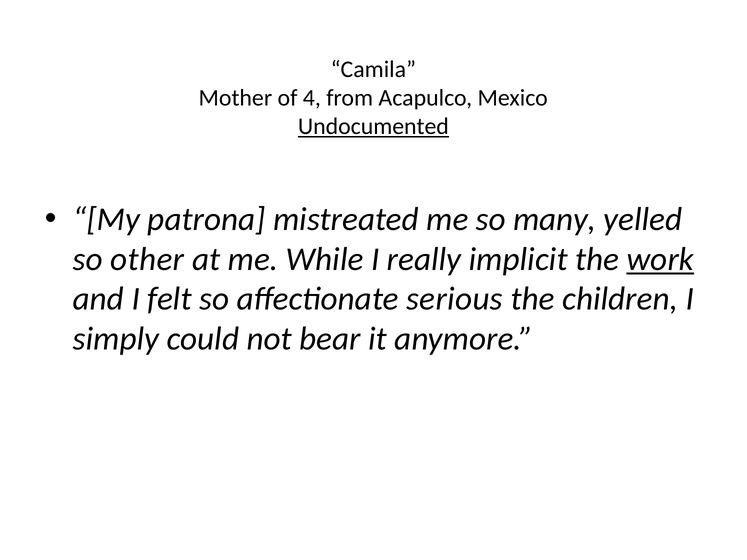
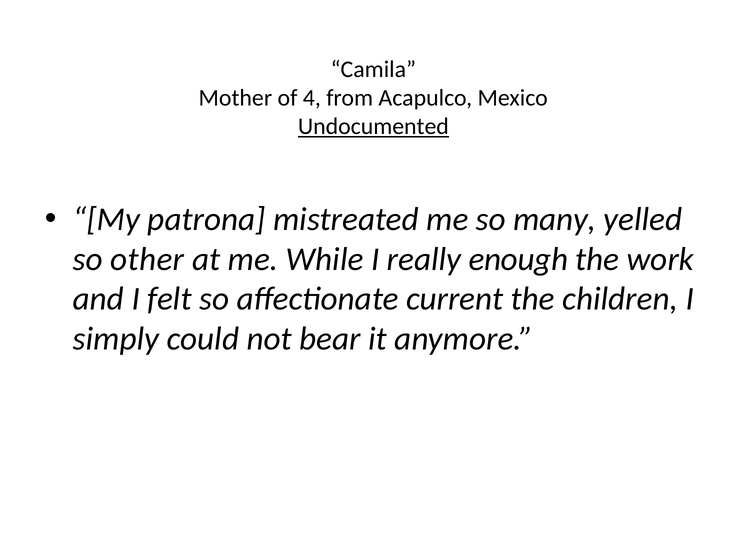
implicit: implicit -> enough (518, 259)
work underline: present -> none (660, 259)
serious: serious -> current (455, 299)
